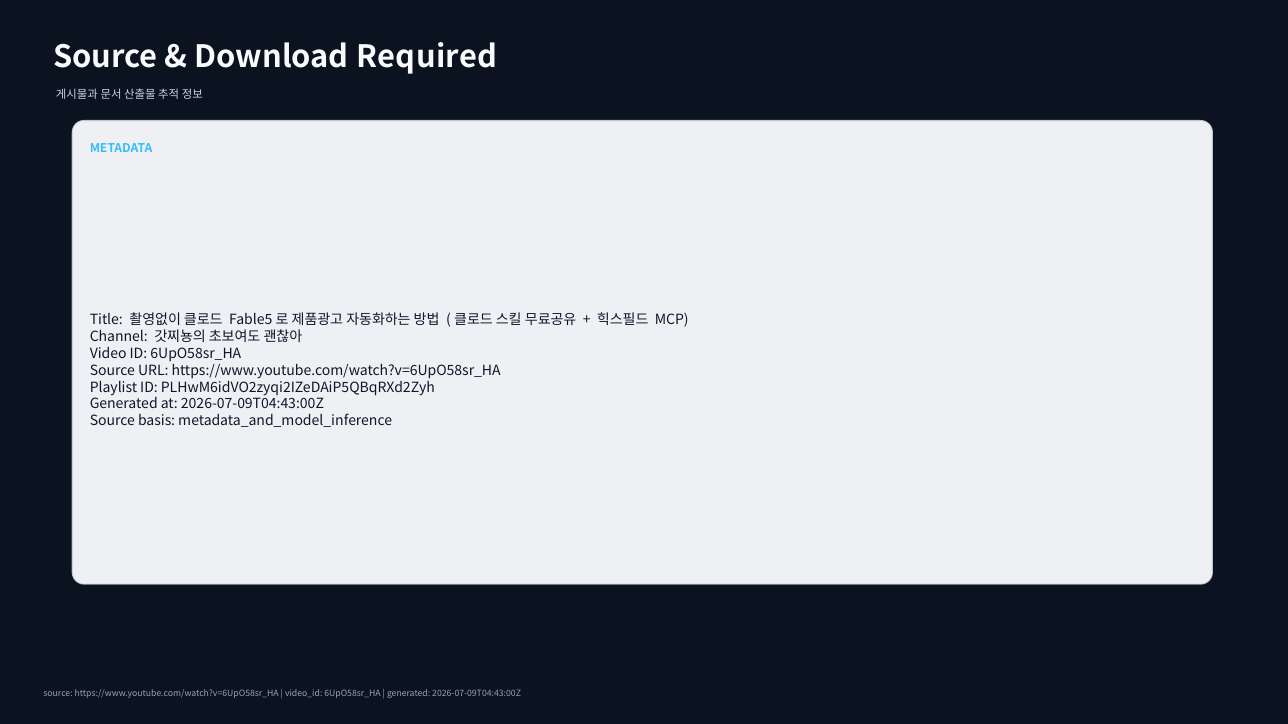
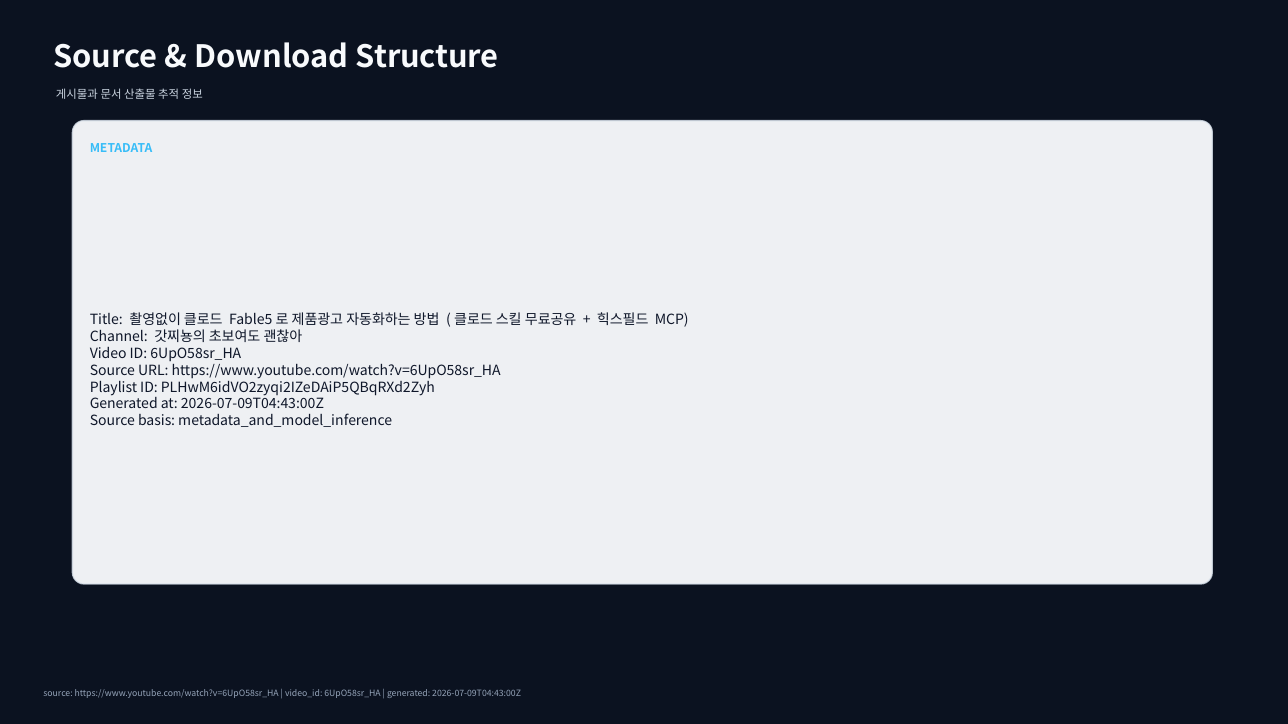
Required: Required -> Structure (427, 58)
